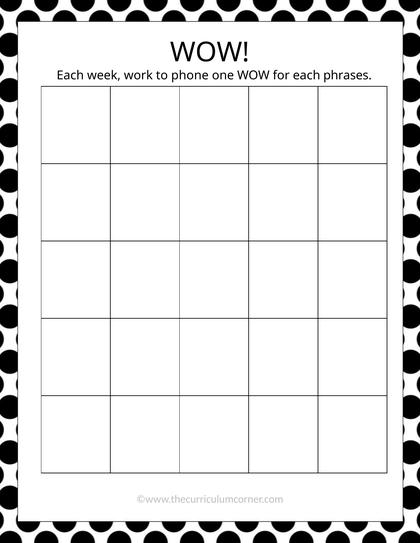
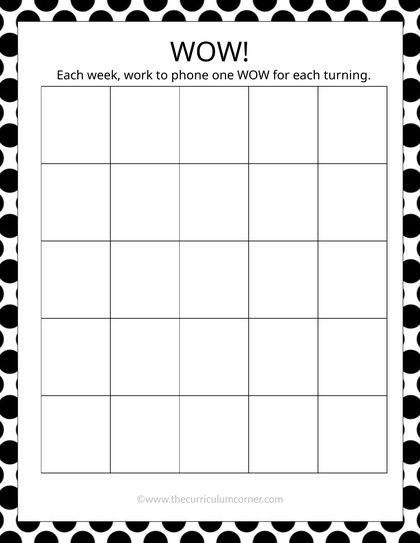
phrases: phrases -> turning (347, 75)
